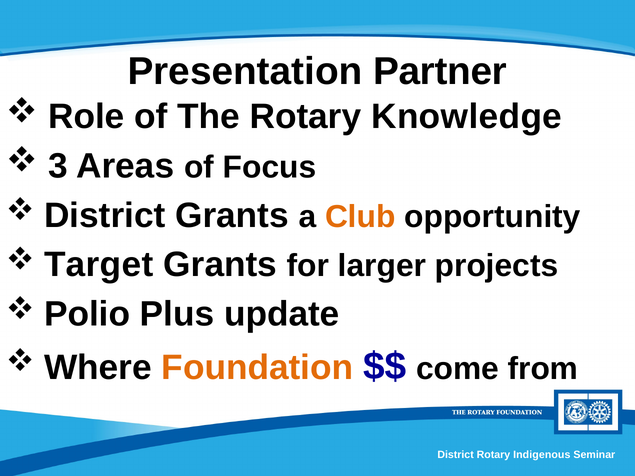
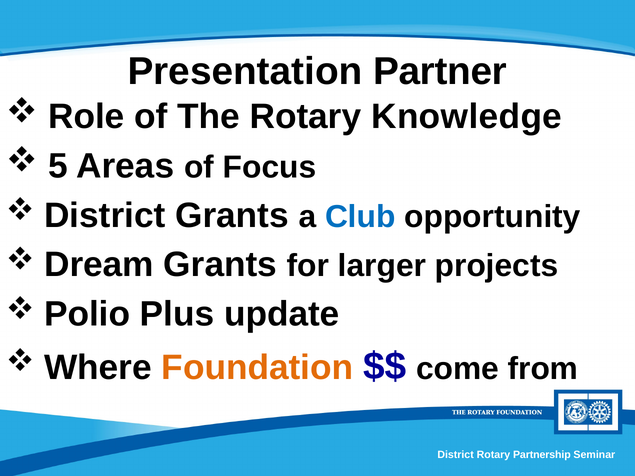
3: 3 -> 5 (58, 166)
Club colour: orange -> blue (360, 217)
Target: Target -> Dream (99, 265)
Indigenous: Indigenous -> Partnership (542, 455)
